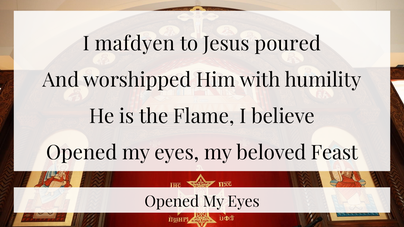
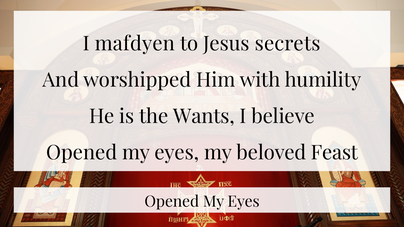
poured: poured -> secrets (288, 44)
Flame: Flame -> Wants (204, 117)
